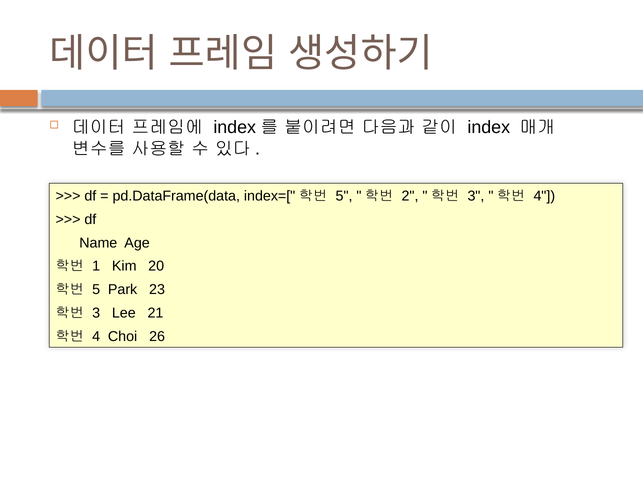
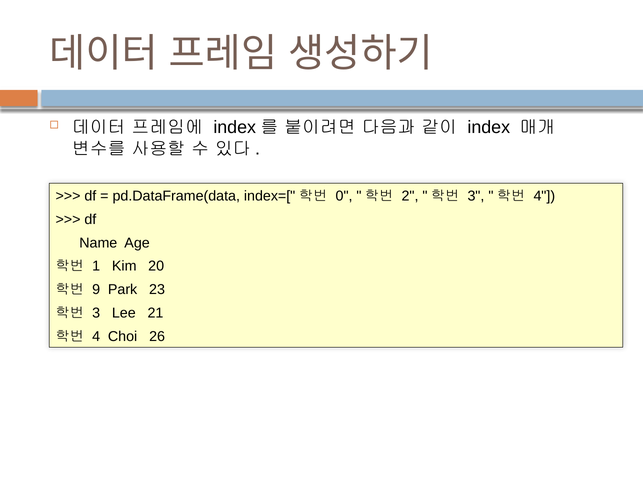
5: 5 -> 0 (344, 196)
5: 5 -> 9 (96, 290)
